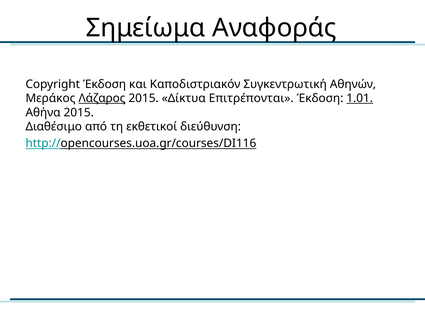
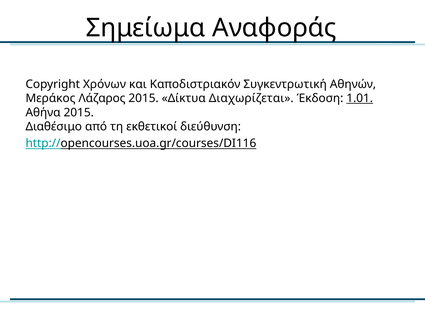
Copyright Έκδοση: Έκδοση -> Χρόνων (105, 84)
Λάζαρος underline: present -> none (102, 99)
Επιτρέπονται: Επιτρέπονται -> Διαχωρίζεται (251, 99)
